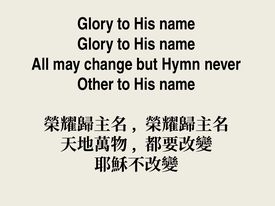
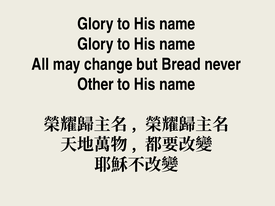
Hymn: Hymn -> Bread (181, 64)
